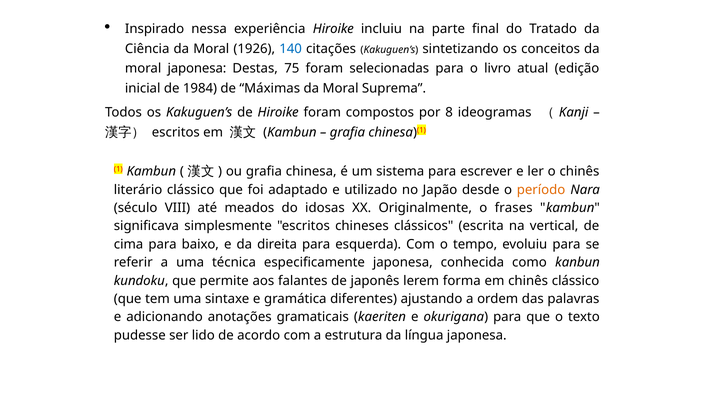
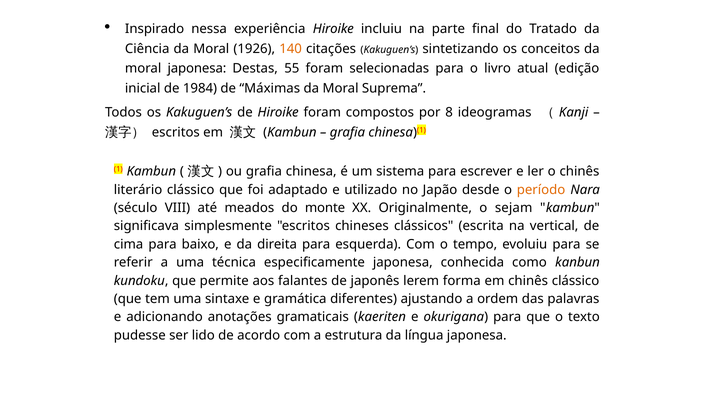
140 colour: blue -> orange (291, 49)
75: 75 -> 55 (292, 69)
idosas: idosas -> monte (325, 208)
frases: frases -> sejam (514, 208)
